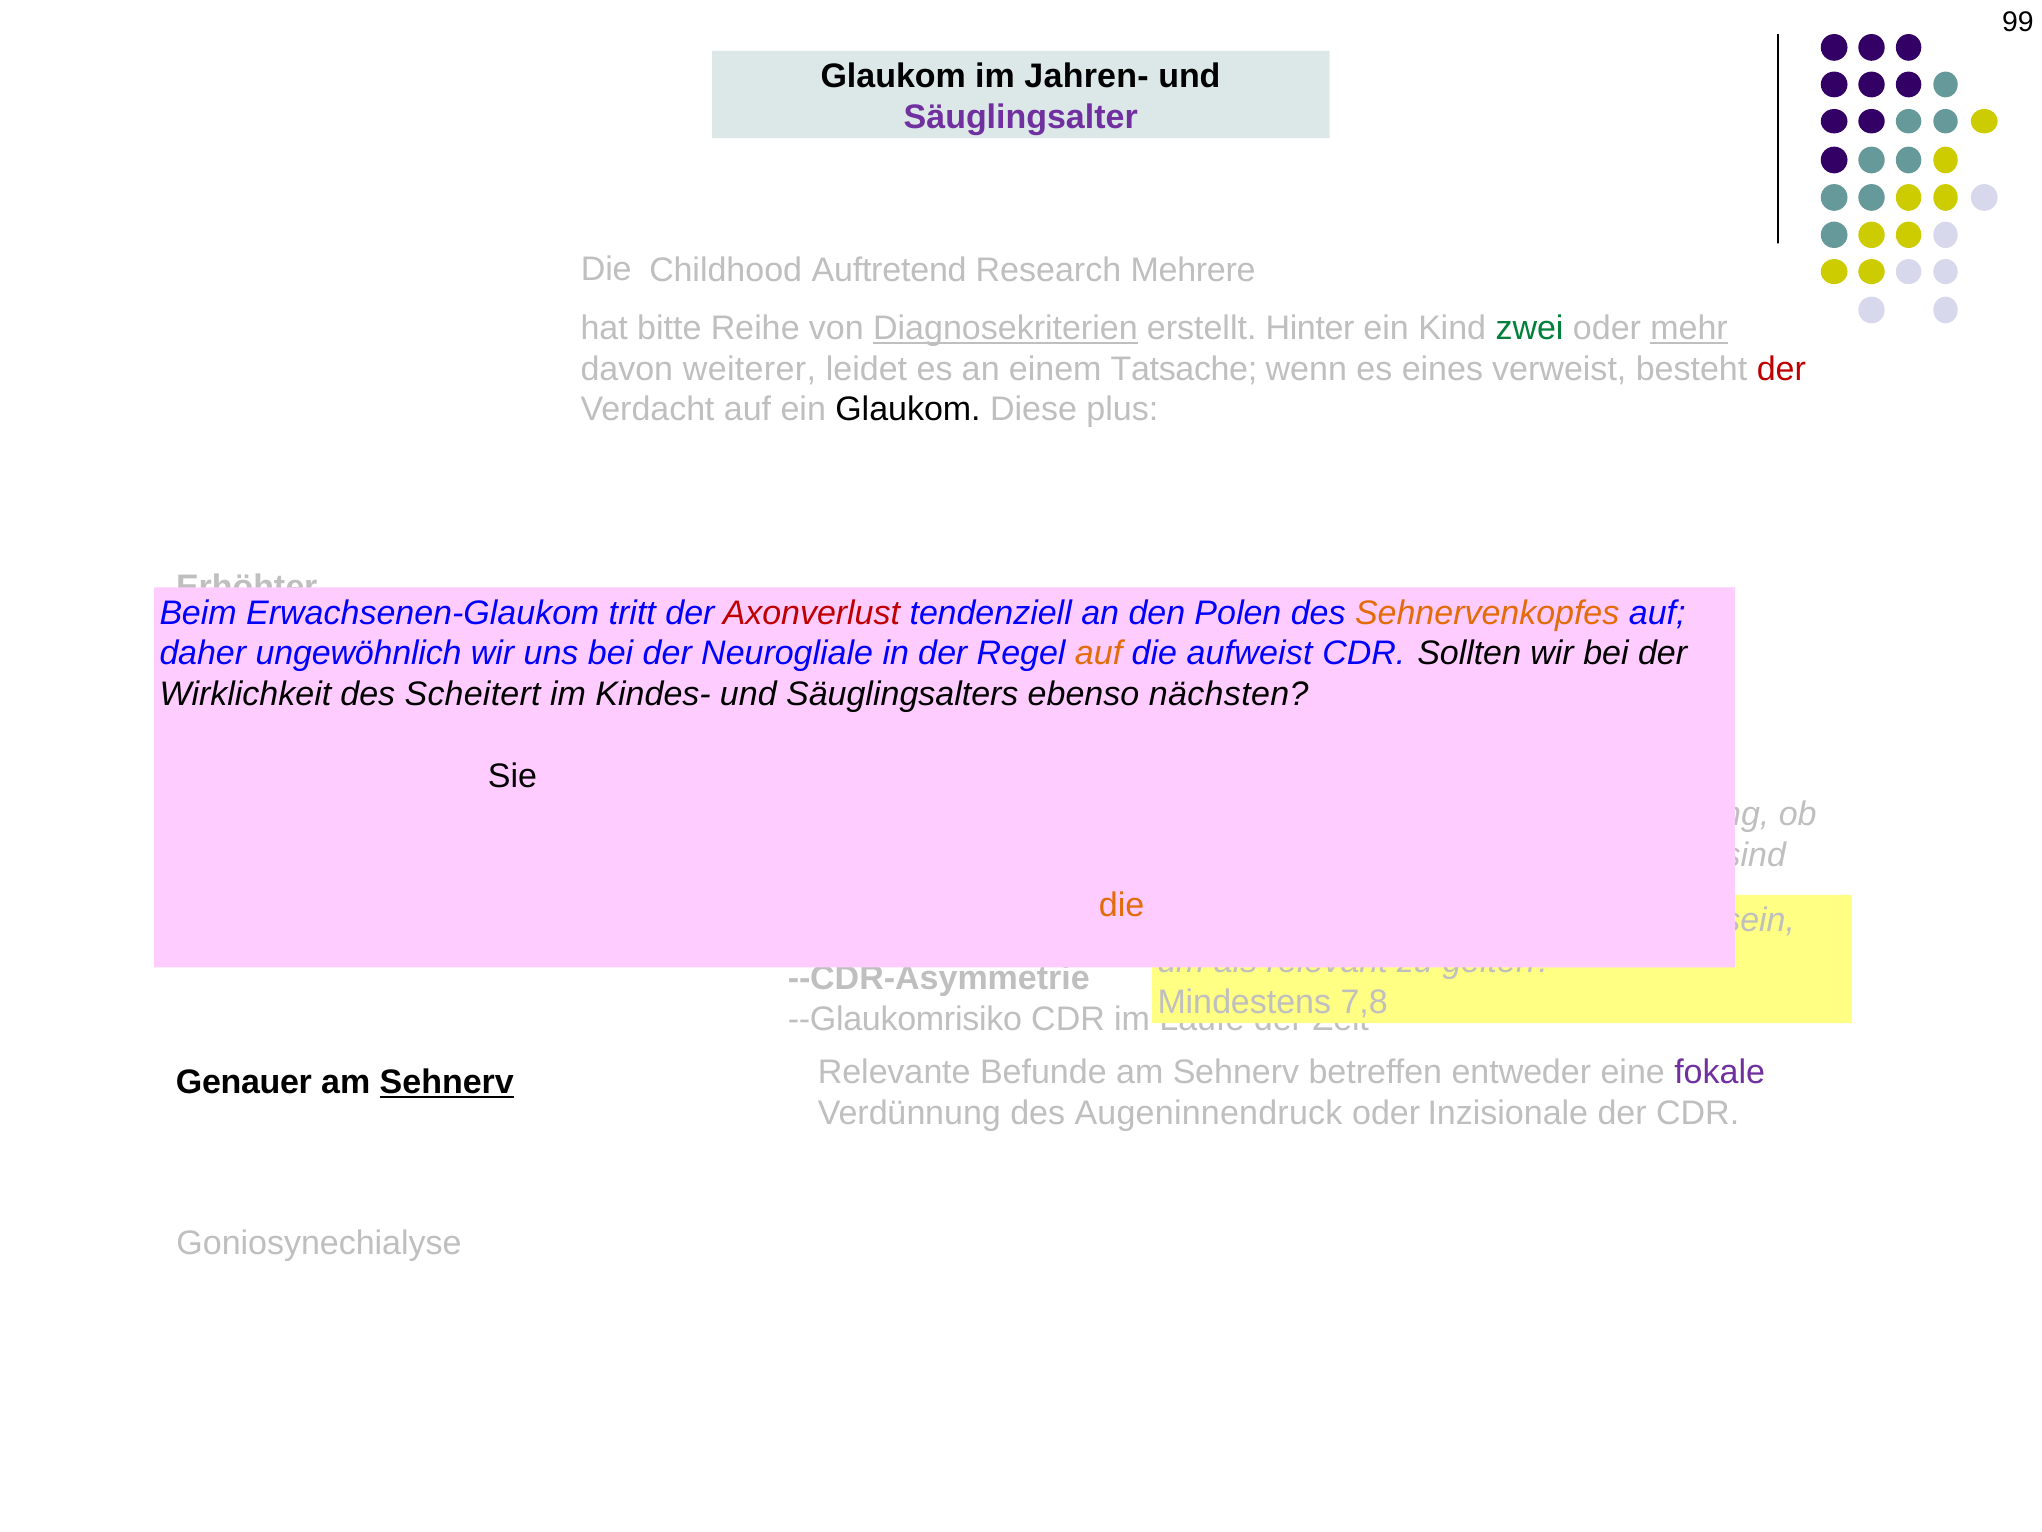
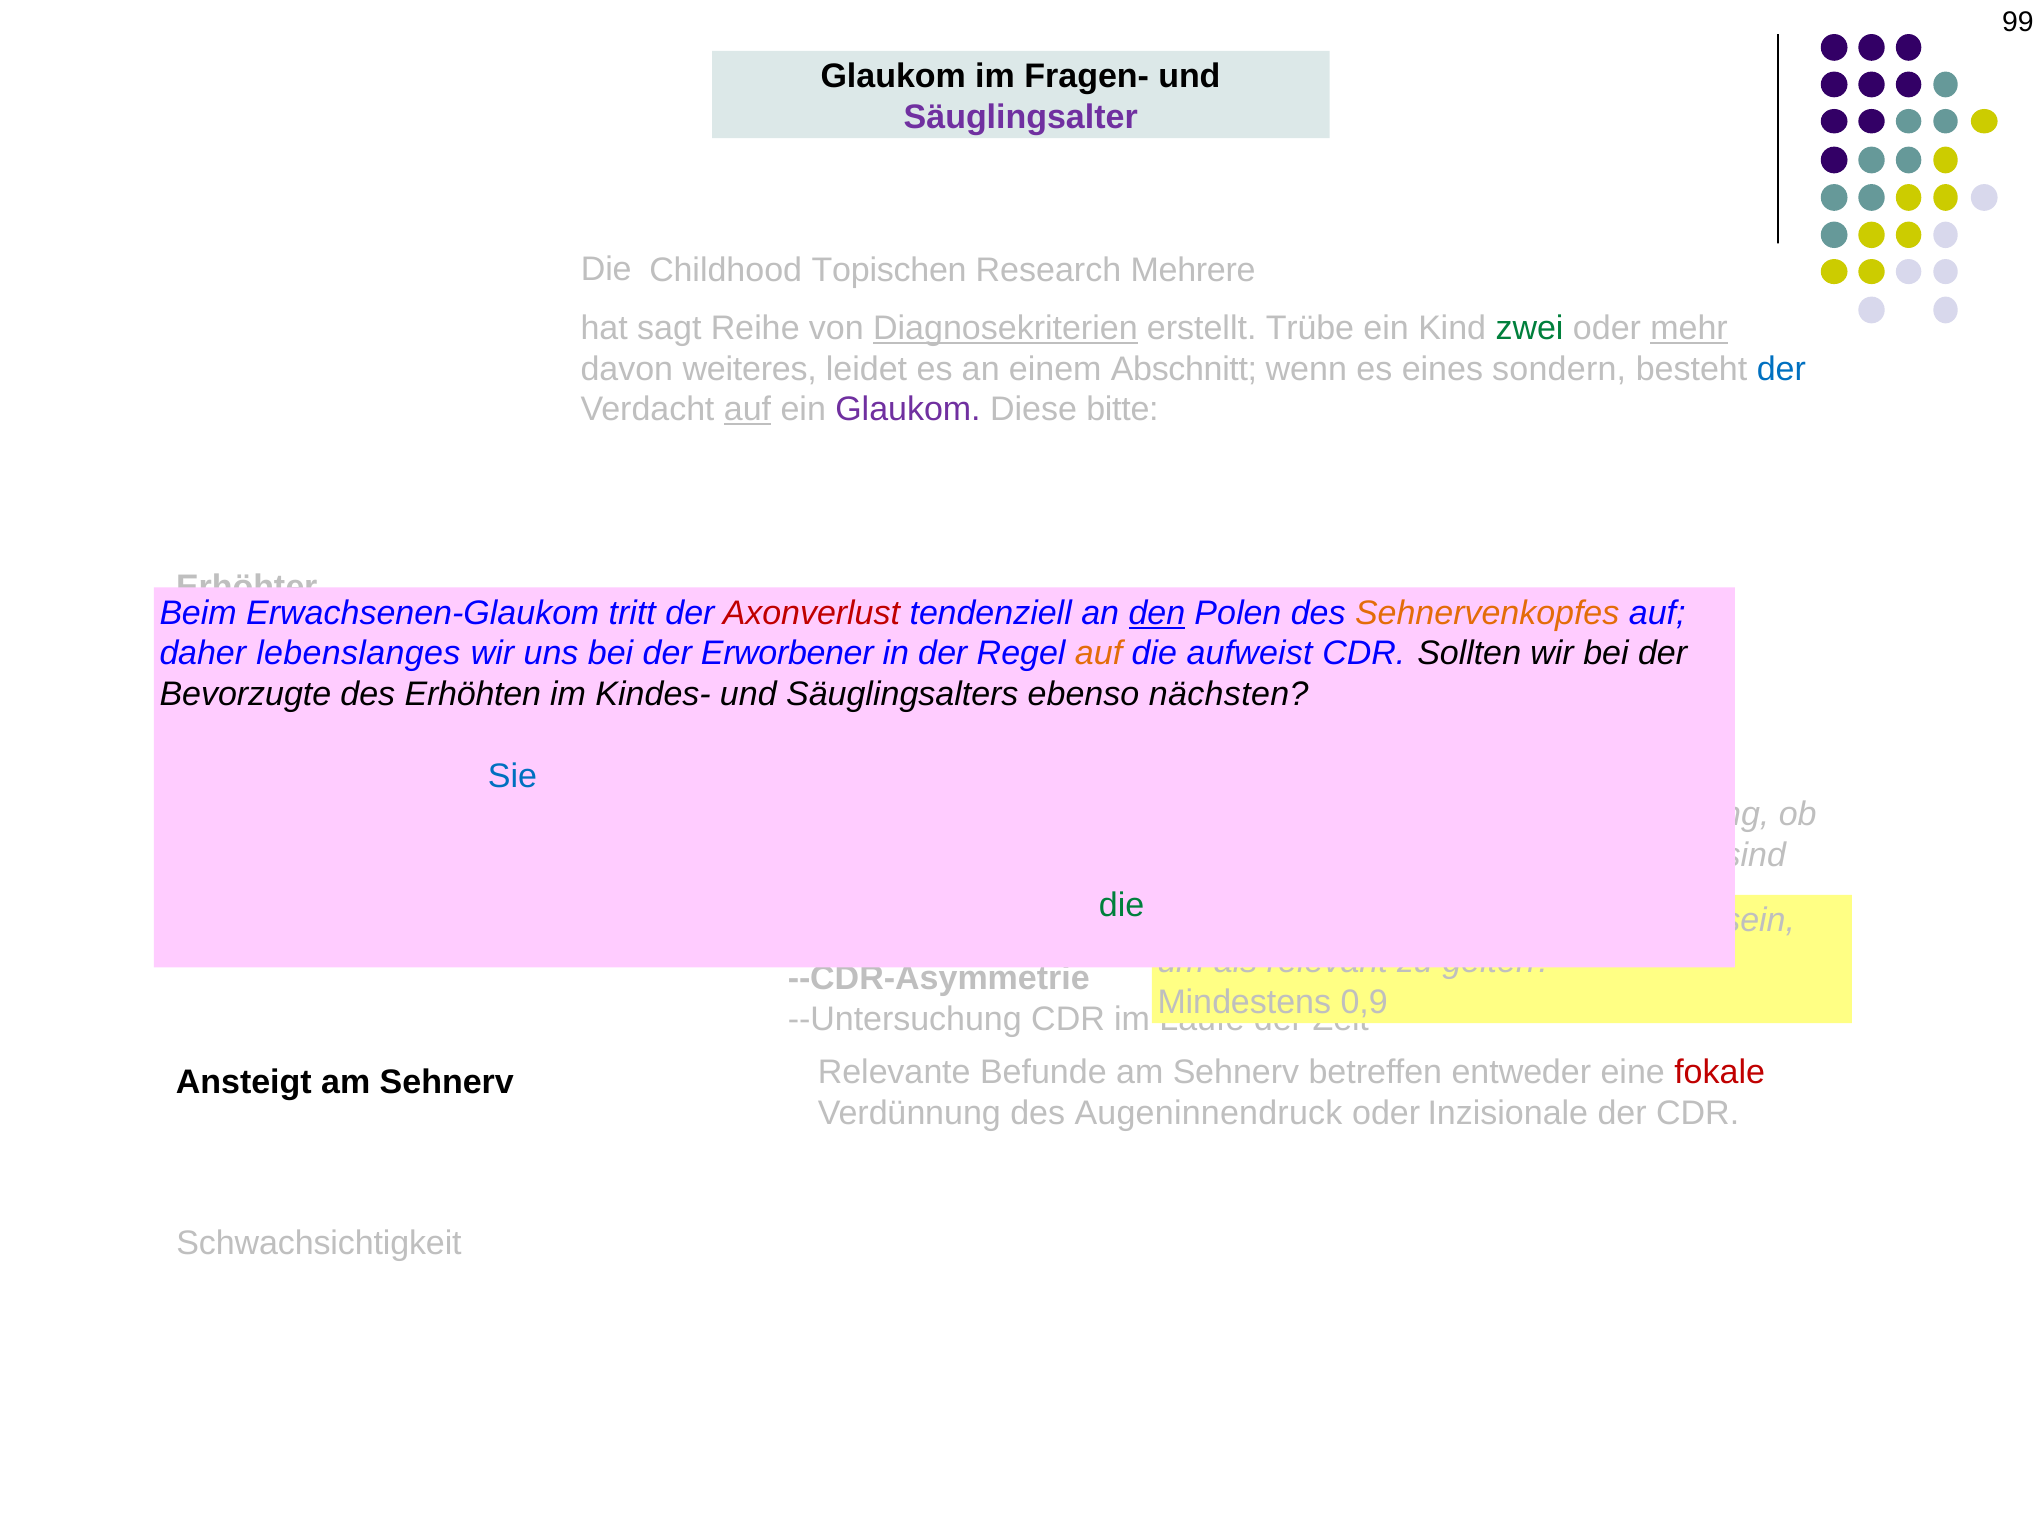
Jahren-: Jahren- -> Fragen- (1087, 77)
Auftretend: Auftretend -> Topischen (889, 270)
hat bitte: bitte -> sagt (669, 328)
Hinter: Hinter -> Trübe (1310, 328)
weiterer: weiterer -> weiteres (750, 369)
Tatsache: Tatsache -> Abschnitt (1184, 369)
verweist: verweist -> sondern (1559, 369)
der colour: red -> blue (1781, 369)
auf underline: none -> present (748, 410)
Glaukom colour: black -> purple (908, 410)
plus: plus -> bitte (1122, 410)
den underline: none -> present (1157, 613)
ungewöhnlich: ungewöhnlich -> lebenslanges (358, 654)
Neurogliale: Neurogliale -> Erworbener (787, 654)
Wirklichkeit: Wirklichkeit -> Bevorzugte (245, 694)
Scheitert: Scheitert -> Erhöhten (473, 694)
Sie colour: black -> blue (513, 776)
die colour: orange -> green (1122, 905)
7,8: 7,8 -> 0,9 (1364, 1002)
--Glaukomrisiko: --Glaukomrisiko -> --Untersuchung (905, 1019)
Genauer: Genauer -> Ansteigt (244, 1082)
Sehnerv underline: present -> none (447, 1082)
fokale colour: purple -> red (1720, 1072)
Goniosynechialyse: Goniosynechialyse -> Schwachsichtigkeit (319, 1243)
